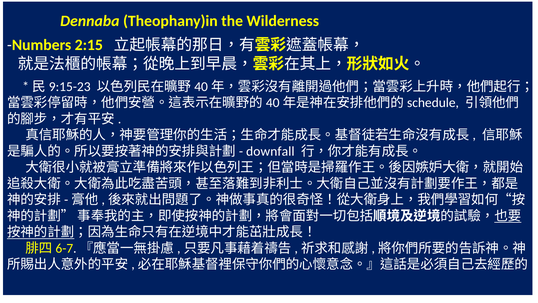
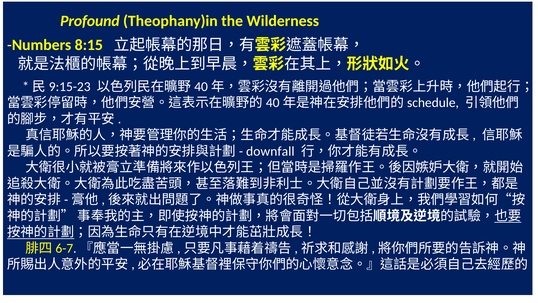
Dennaba: Dennaba -> Profound (90, 21)
2:15: 2:15 -> 8:15 (89, 45)
